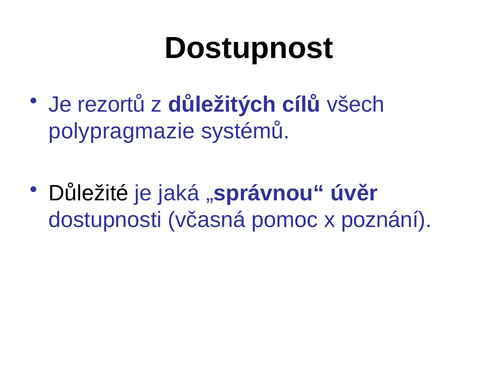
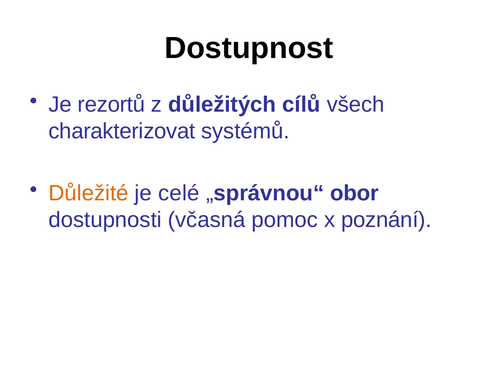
polypragmazie: polypragmazie -> charakterizovat (122, 131)
Důležité colour: black -> orange (89, 193)
jaká: jaká -> celé (179, 193)
úvěr: úvěr -> obor (354, 193)
